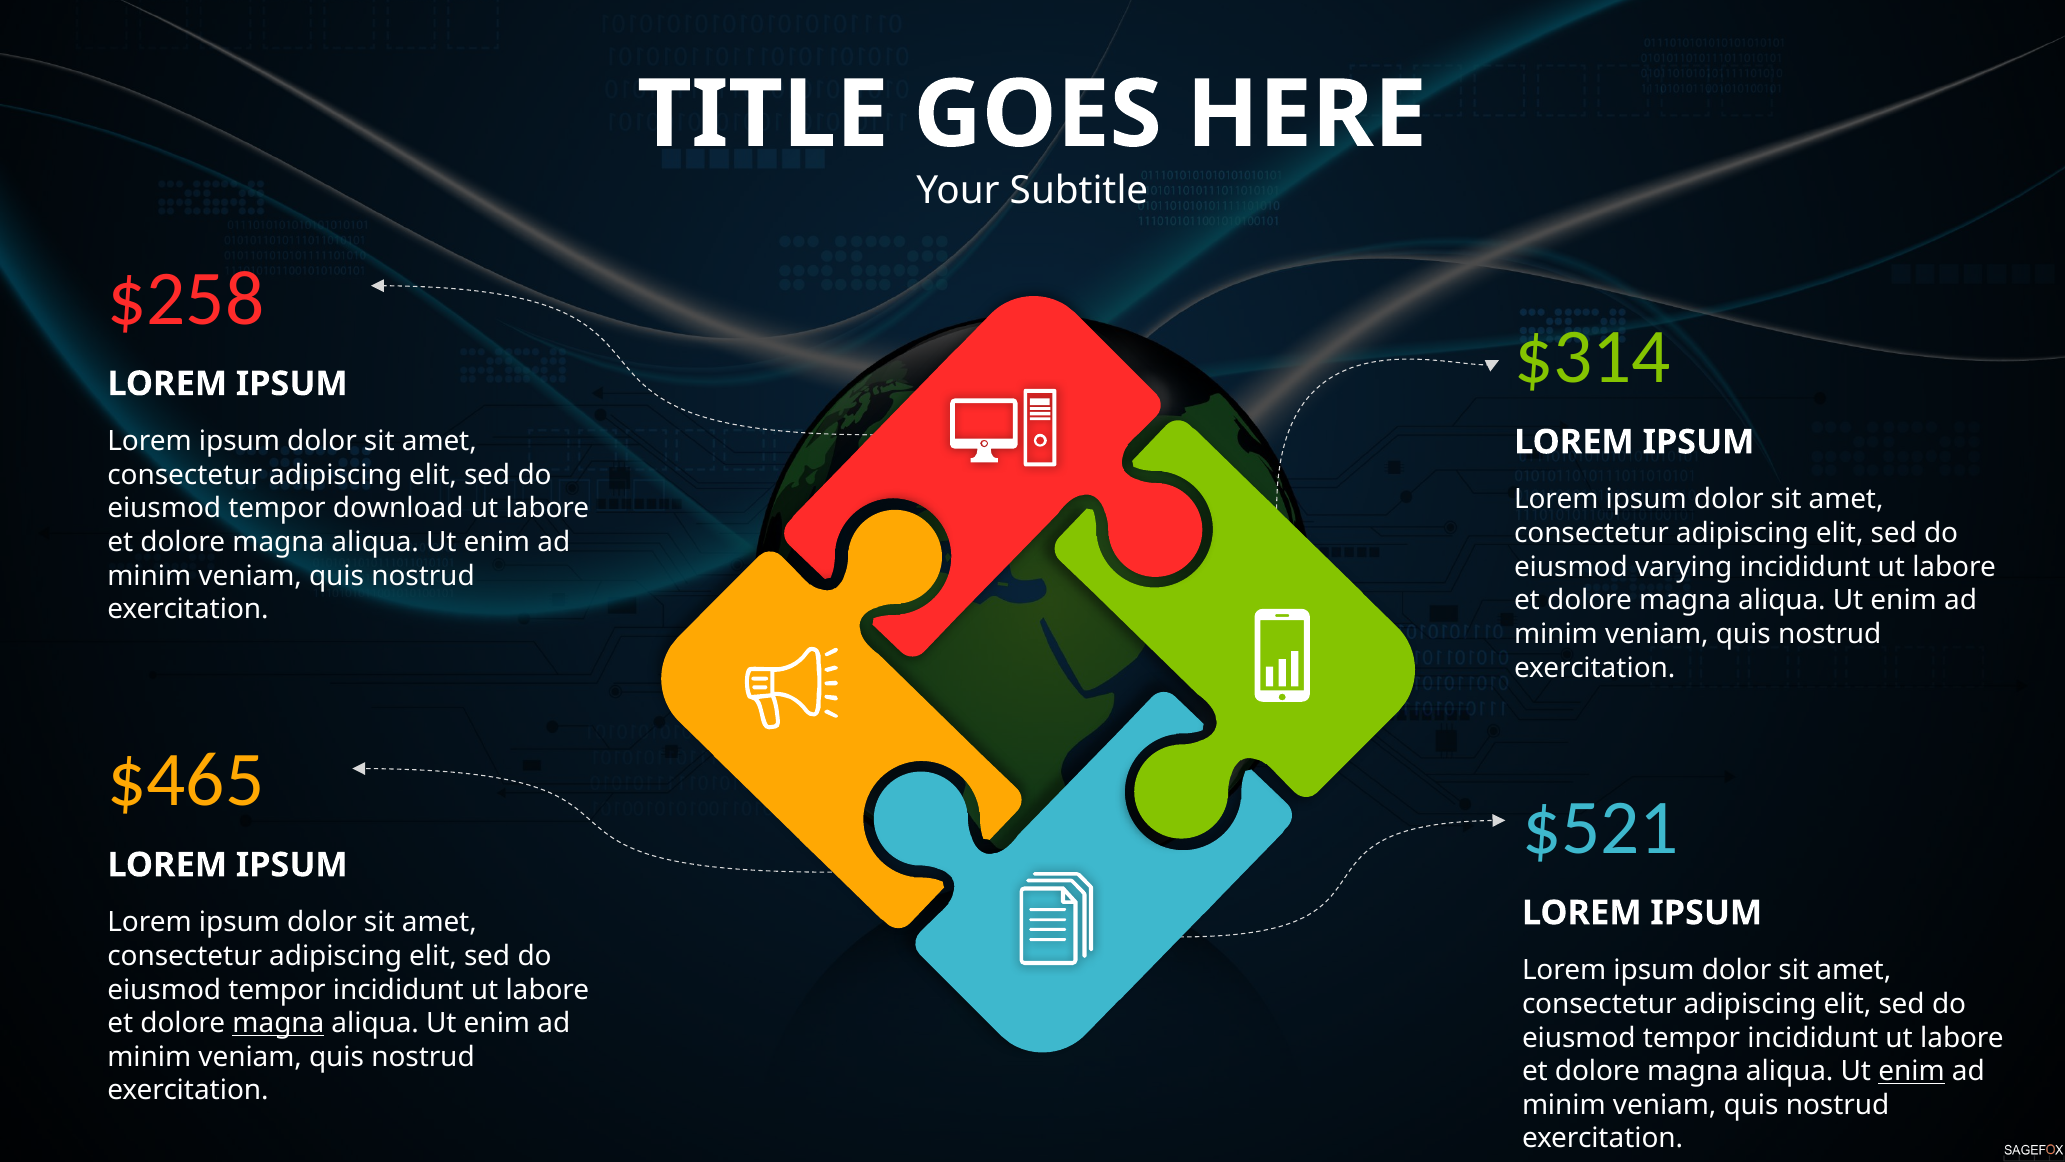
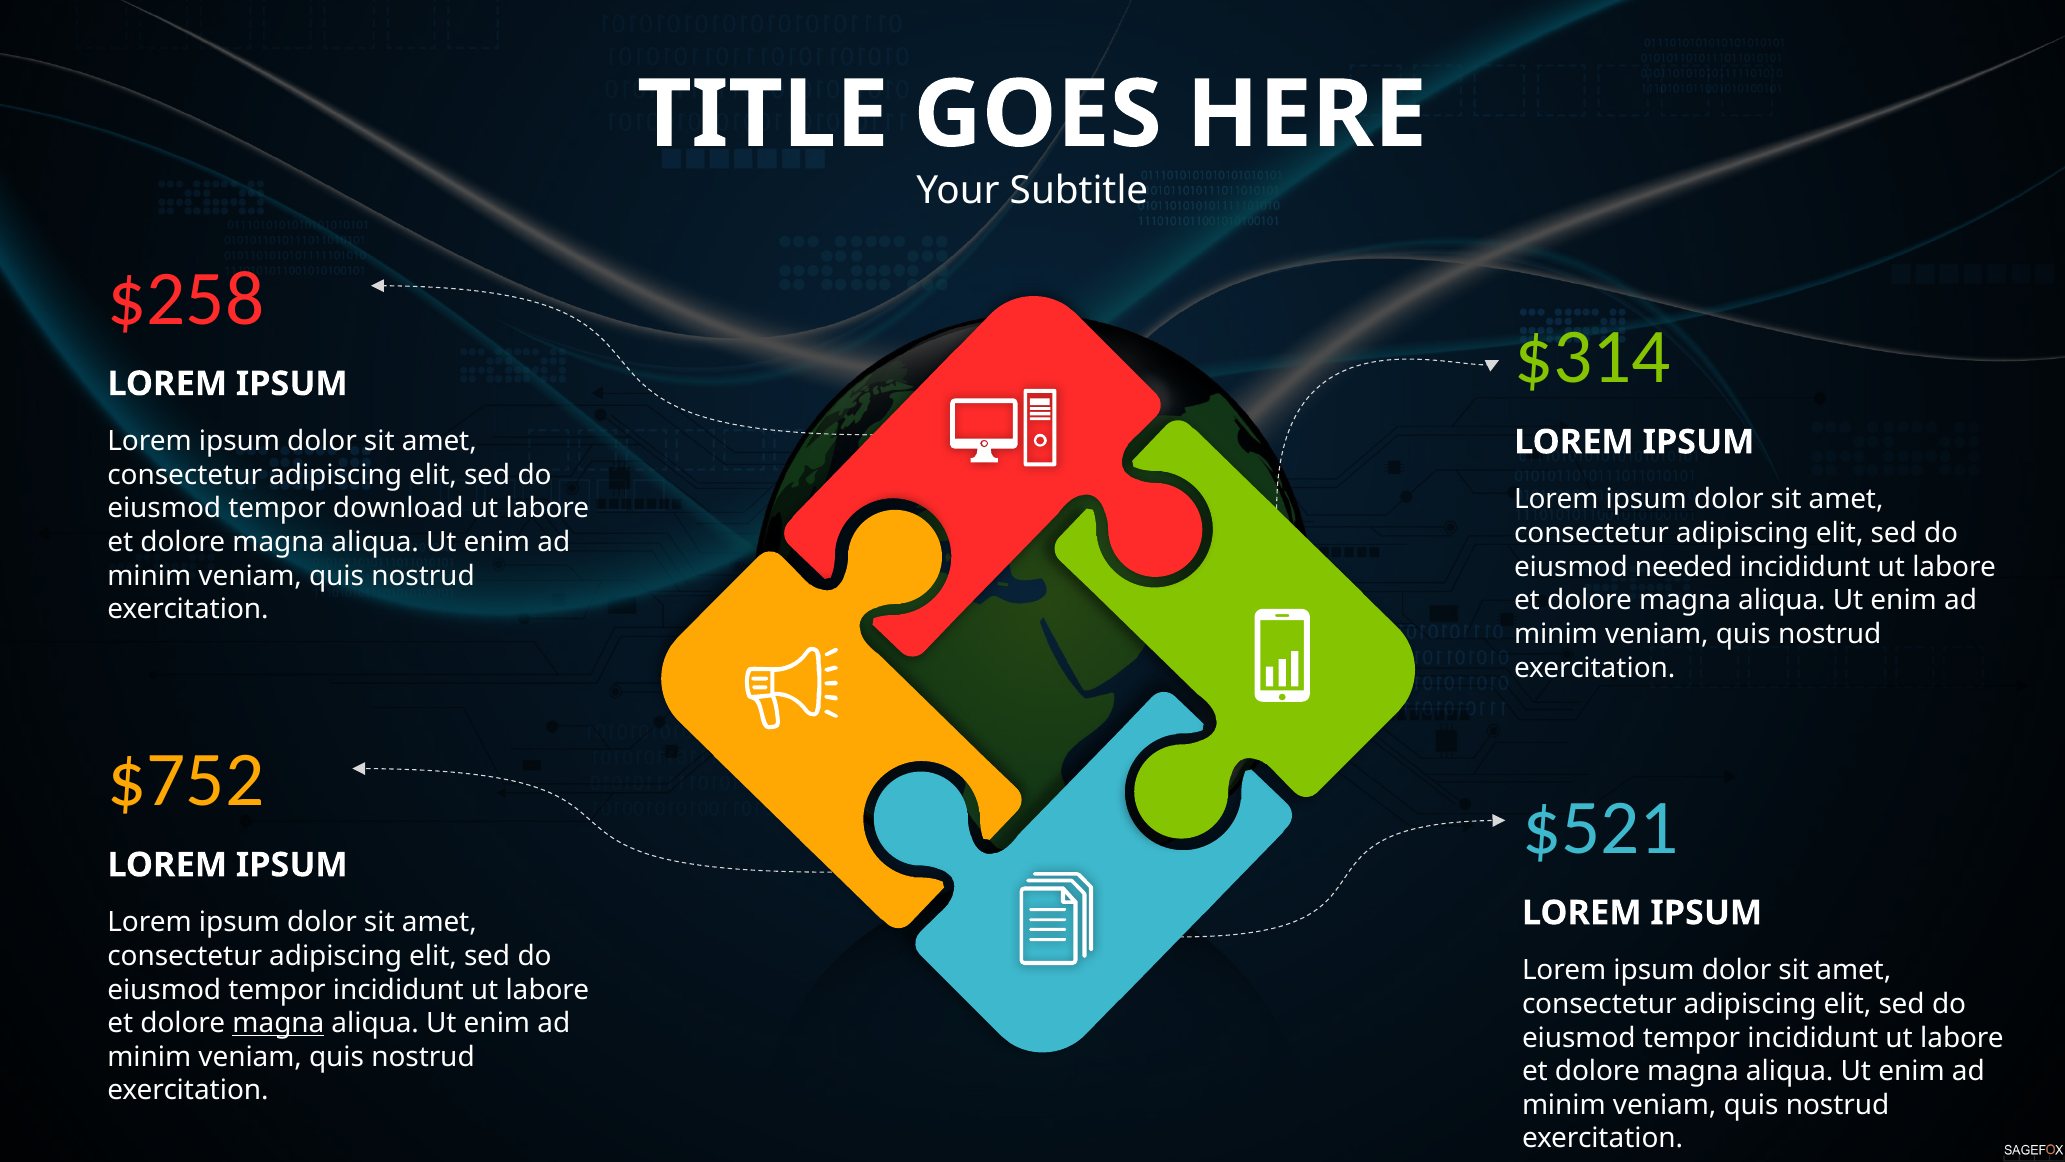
varying: varying -> needed (1684, 567)
$465: $465 -> $752 (186, 780)
enim underline: present -> none (1911, 1071)
